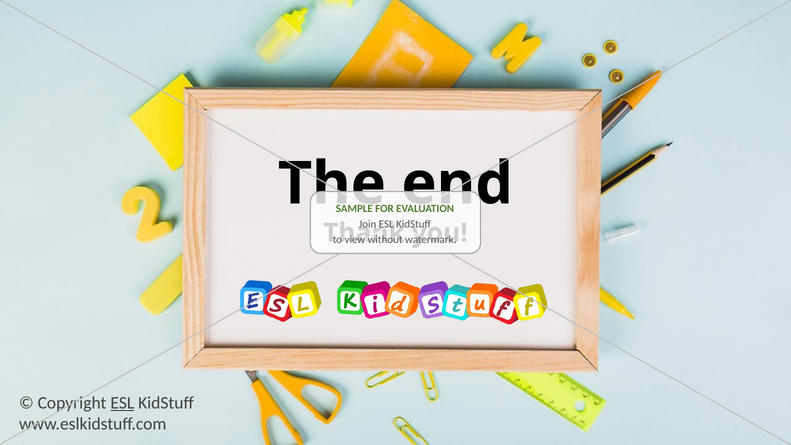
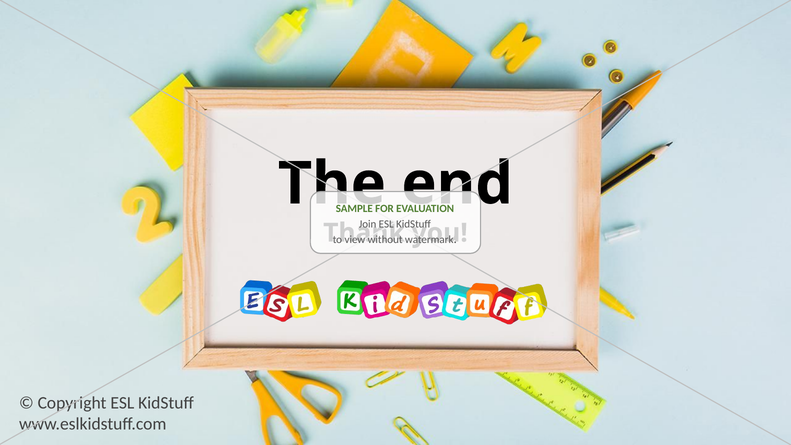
ESL underline: present -> none (122, 403)
